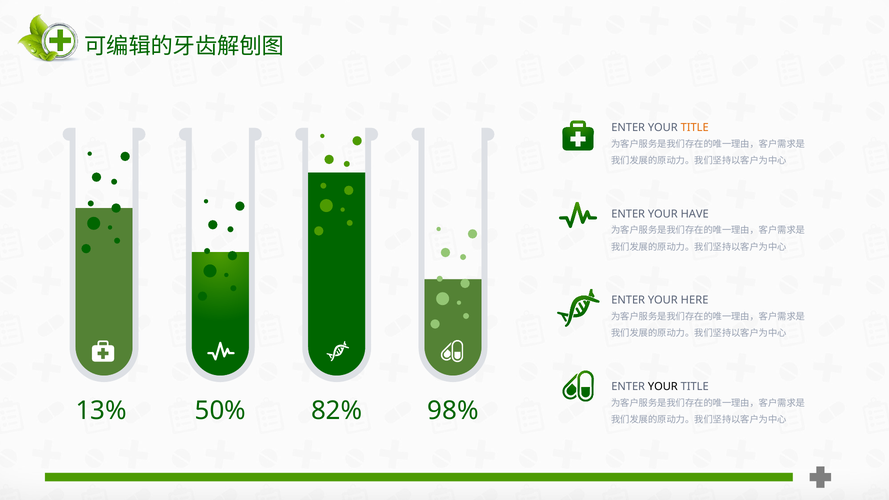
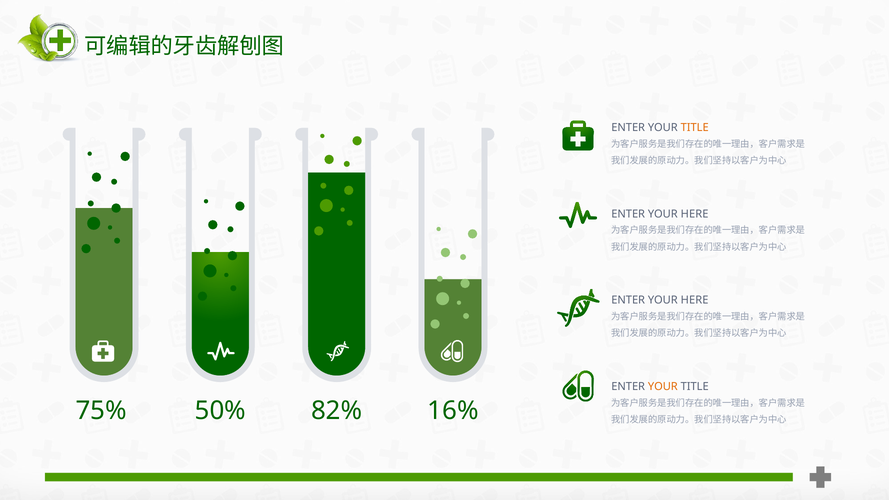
HAVE: HAVE -> HERE (695, 214)
YOUR colour: black -> orange (663, 387)
13%: 13% -> 75% (101, 411)
98%: 98% -> 16% (453, 411)
